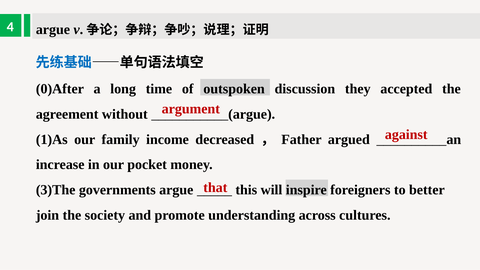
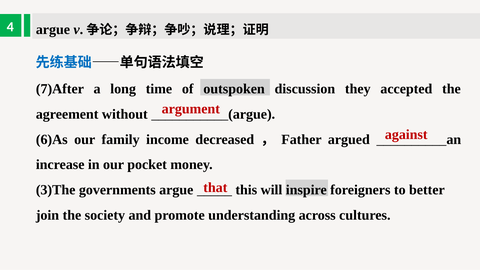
0)After: 0)After -> 7)After (60, 89)
1)As: 1)As -> 6)As (52, 139)
